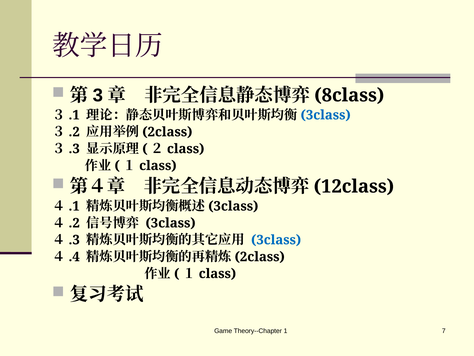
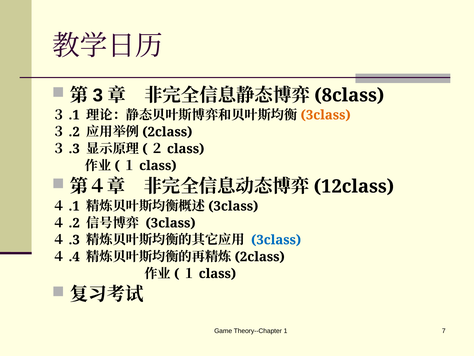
3class colour: blue -> orange (326, 115)
